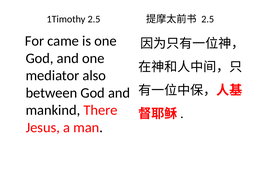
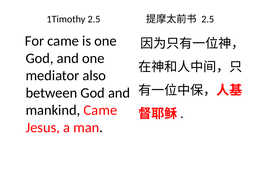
mankind There: There -> Came (100, 110)
